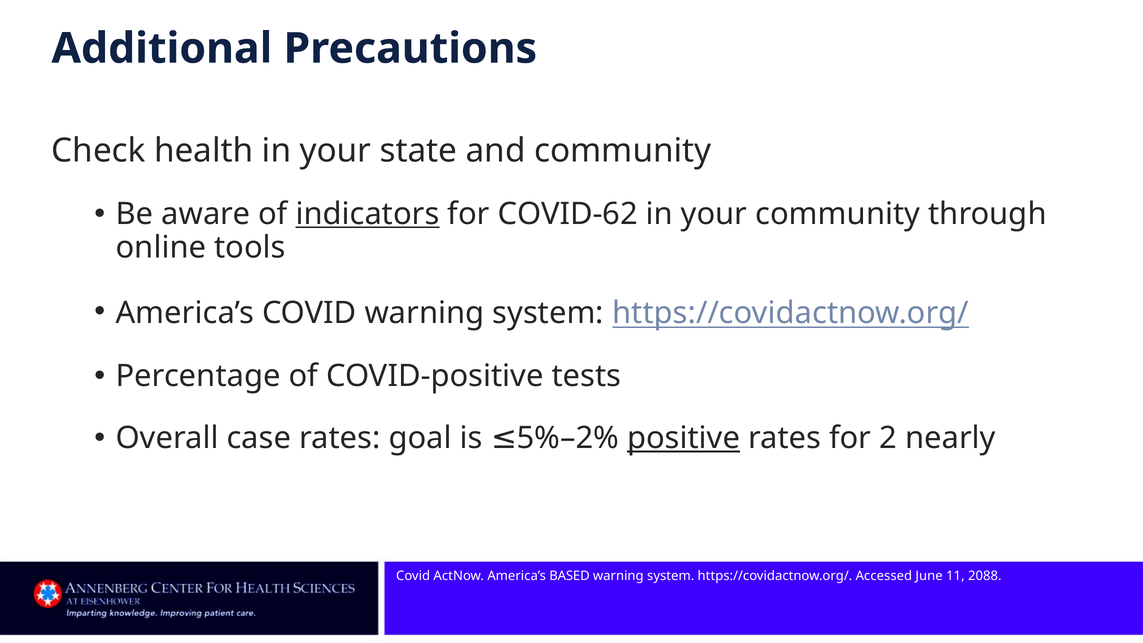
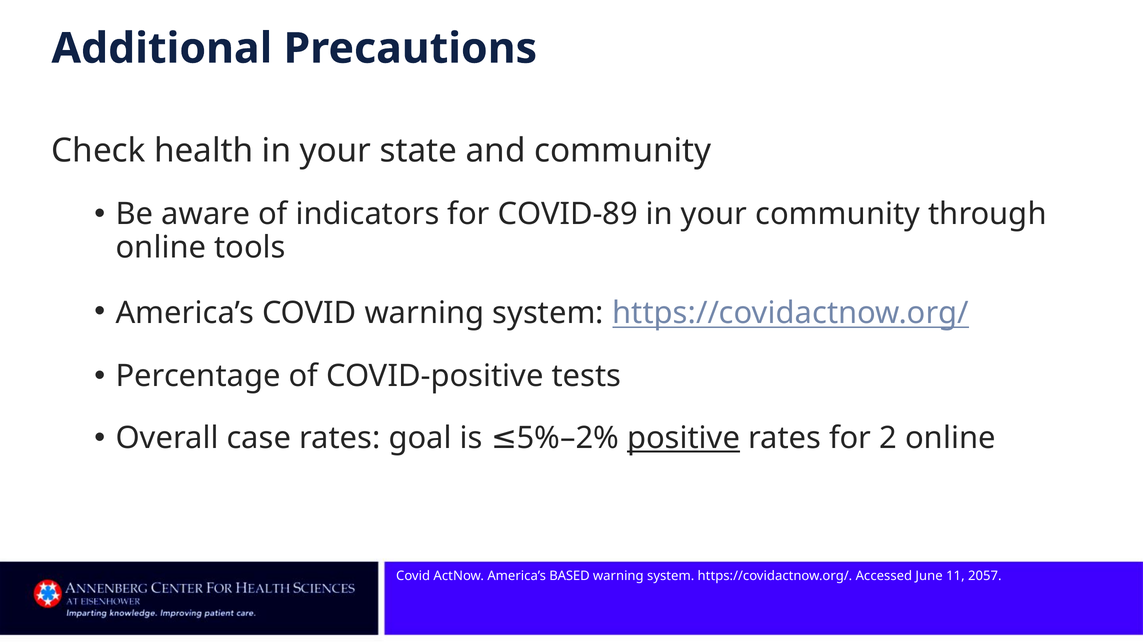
indicators underline: present -> none (368, 214)
COVID-62: COVID-62 -> COVID-89 (568, 214)
2 nearly: nearly -> online (950, 438)
2088: 2088 -> 2057 (985, 576)
